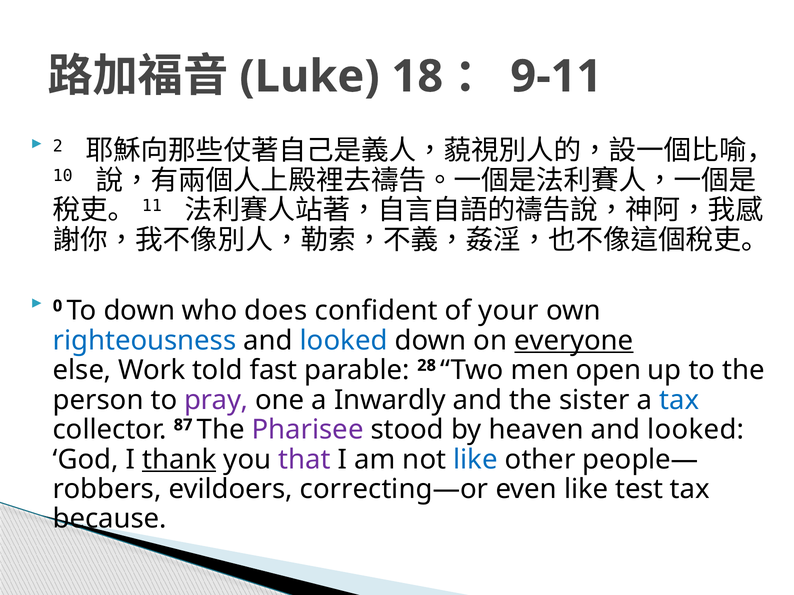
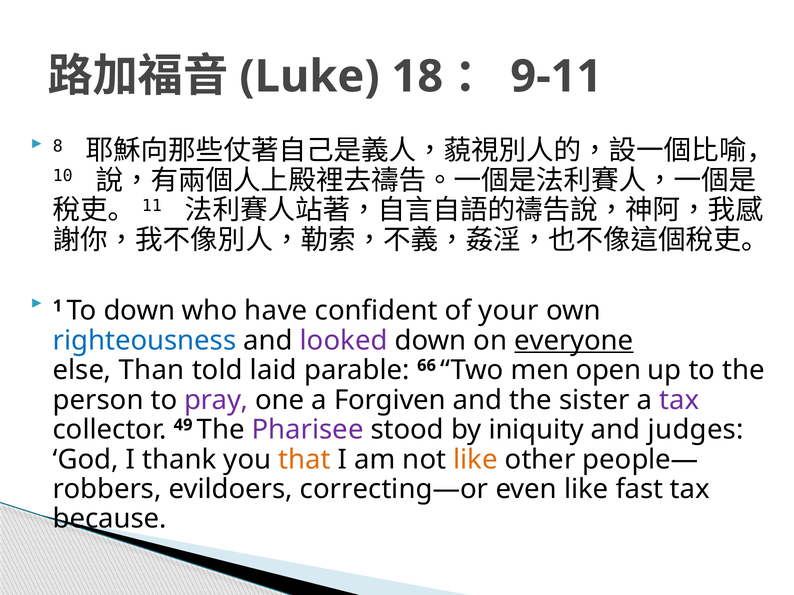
2: 2 -> 8 (58, 146)
0: 0 -> 1 (58, 306)
does: does -> have (276, 311)
looked colour: blue -> purple (344, 341)
Work: Work -> Than (152, 371)
fast: fast -> laid (273, 371)
28: 28 -> 66 (427, 366)
Inwardly: Inwardly -> Forgiven (390, 400)
tax colour: blue -> purple (679, 400)
87: 87 -> 49 (183, 425)
heaven: heaven -> iniquity (536, 430)
looked: looked -> judges (696, 430)
thank underline: present -> none (179, 460)
that colour: purple -> orange (304, 460)
like colour: blue -> orange (475, 460)
test: test -> fast (639, 490)
